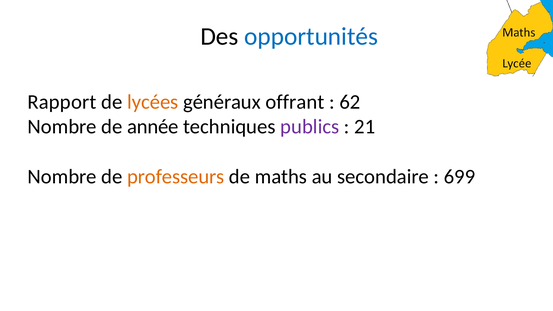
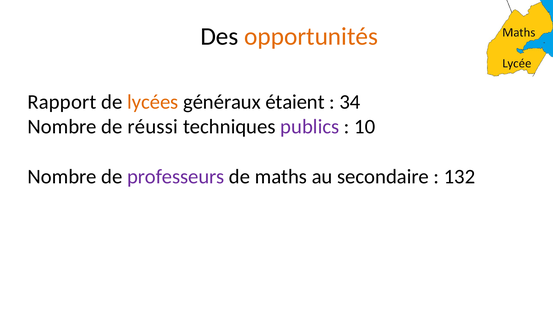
opportunités colour: blue -> orange (311, 36)
offrant: offrant -> étaient (295, 102)
62: 62 -> 34 (350, 102)
année: année -> réussi (153, 127)
21: 21 -> 10 (365, 127)
professeurs colour: orange -> purple (176, 177)
699: 699 -> 132 (460, 177)
